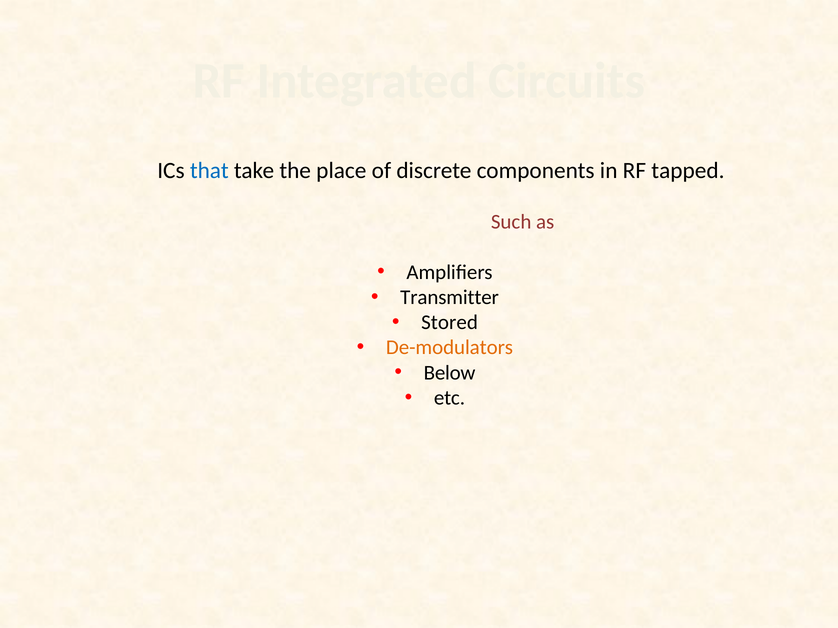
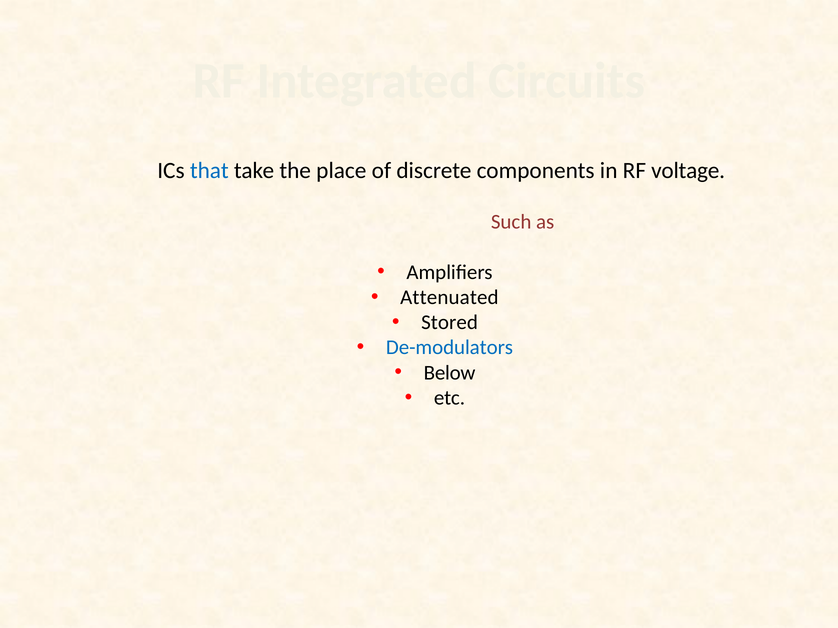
tapped: tapped -> voltage (688, 171)
Transmitter: Transmitter -> Attenuated (449, 297)
De-modulators colour: orange -> blue (450, 348)
